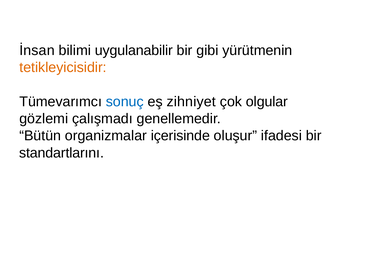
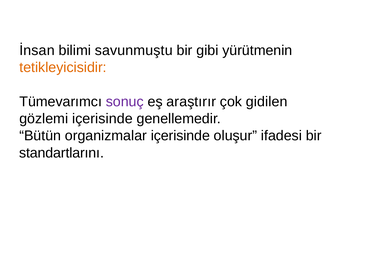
uygulanabilir: uygulanabilir -> savunmuştu (134, 50)
sonuç colour: blue -> purple (125, 102)
zihniyet: zihniyet -> araştırır (191, 102)
olgular: olgular -> gidilen (267, 102)
gözlemi çalışmadı: çalışmadı -> içerisinde (102, 119)
